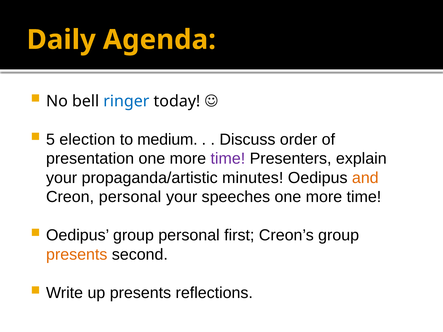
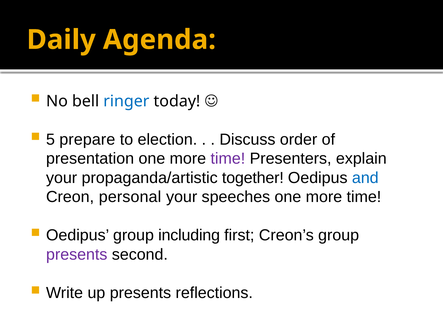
election: election -> prepare (87, 140)
medium: medium -> election (167, 140)
minutes: minutes -> together (253, 178)
and colour: orange -> blue (365, 178)
group personal: personal -> including (189, 235)
presents colour: orange -> purple (77, 255)
